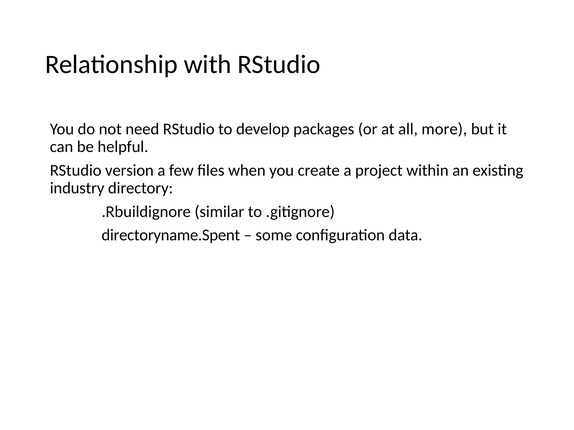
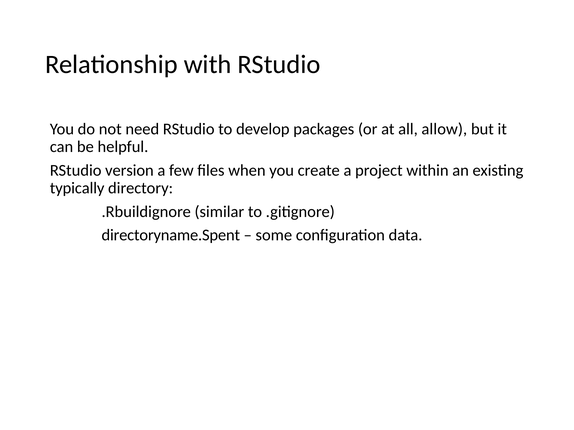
more: more -> allow (444, 129)
industry: industry -> typically (77, 188)
